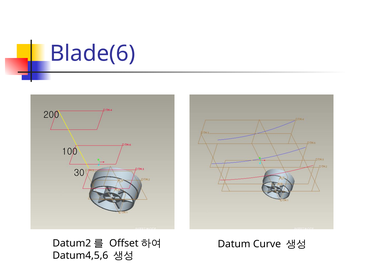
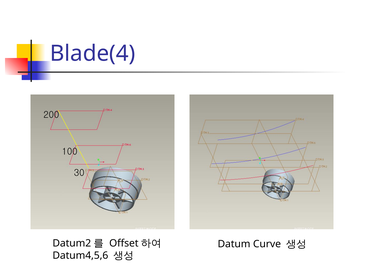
Blade(6: Blade(6 -> Blade(4 (93, 54)
